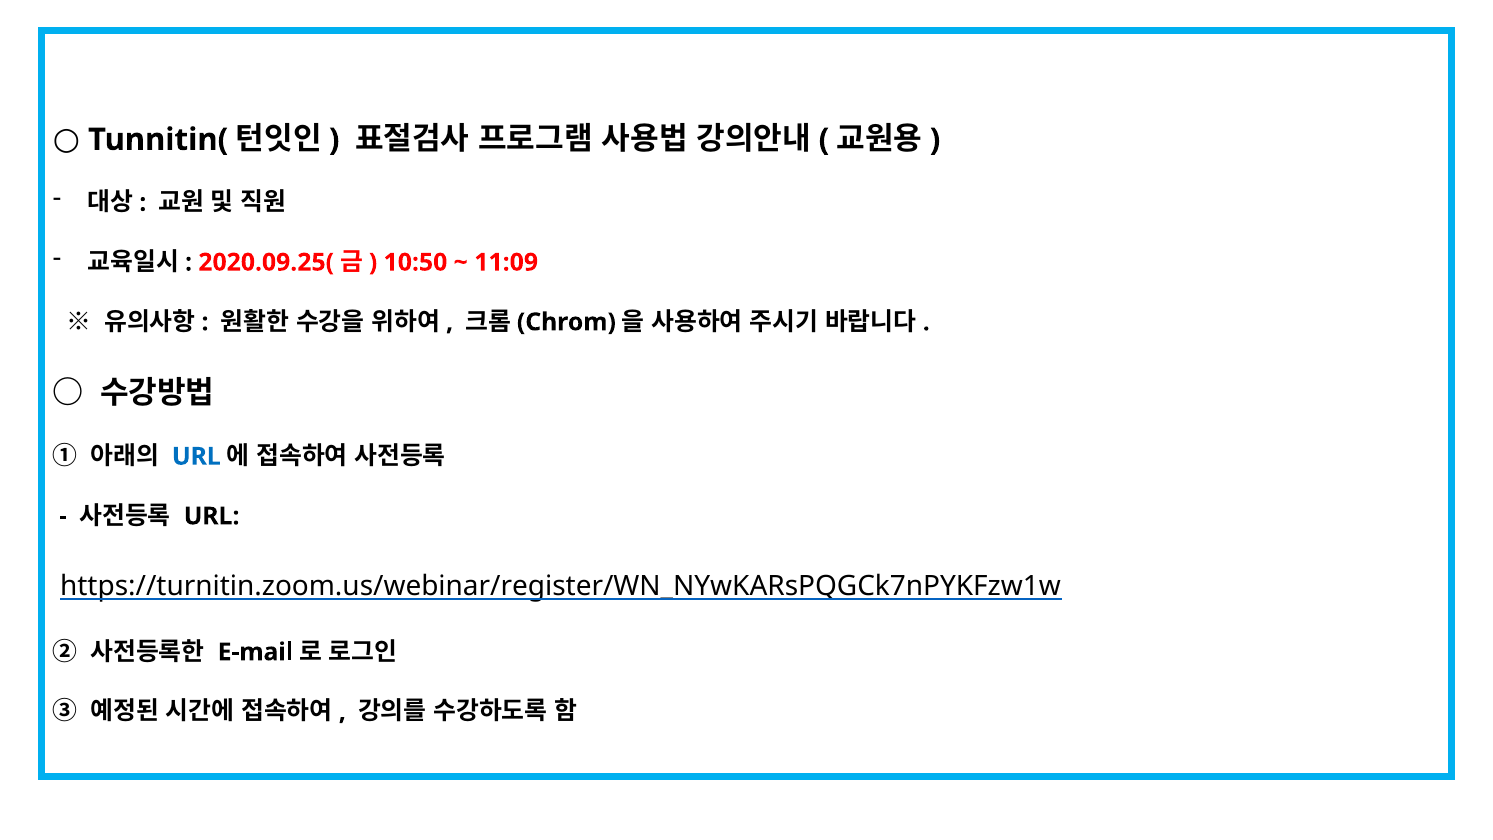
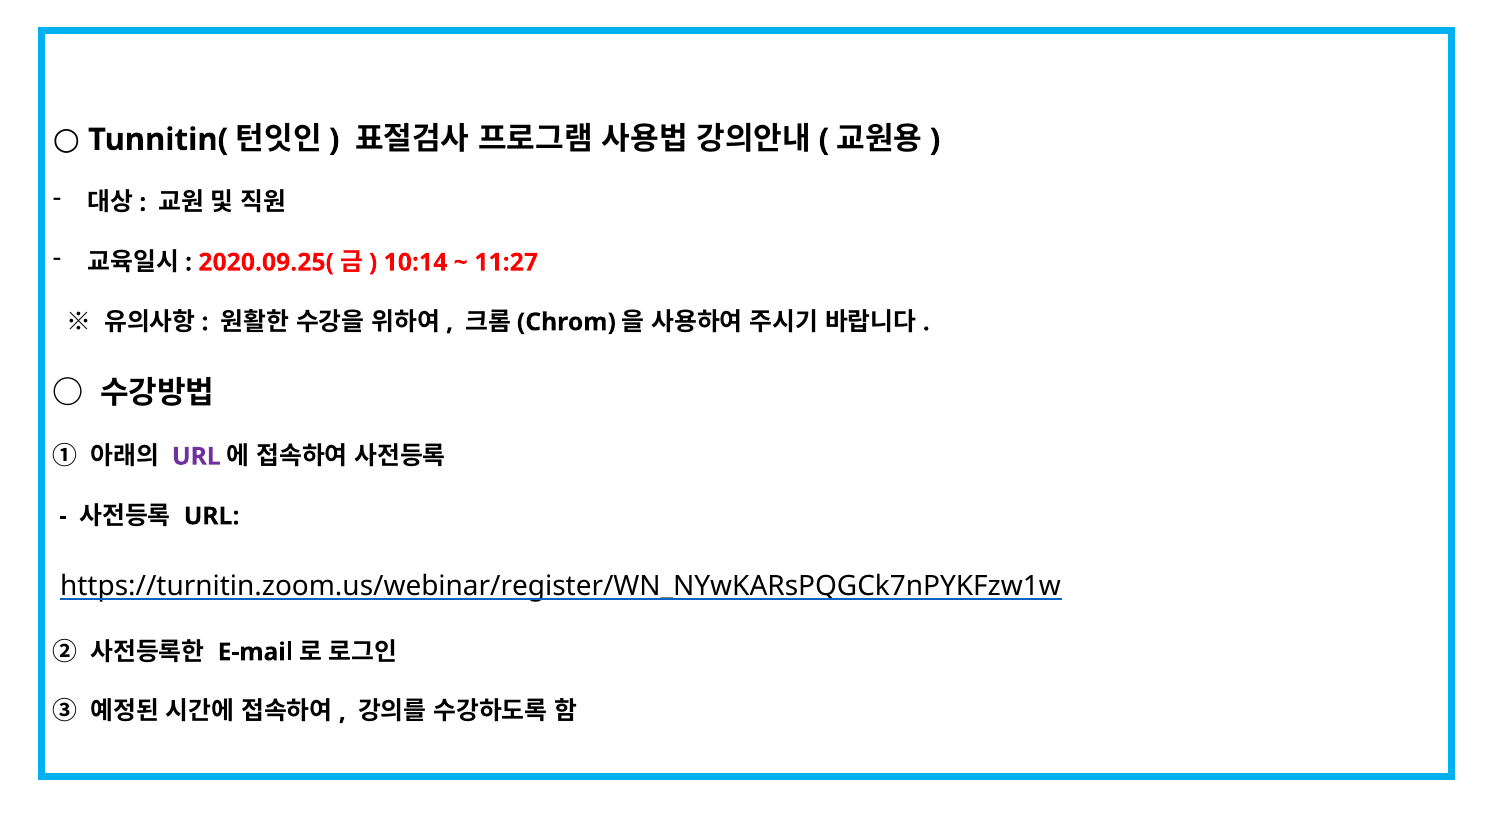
10:50: 10:50 -> 10:14 (415, 262)
11:09: 11:09 -> 11:27 (506, 262)
URL colour: blue -> purple (196, 456)
